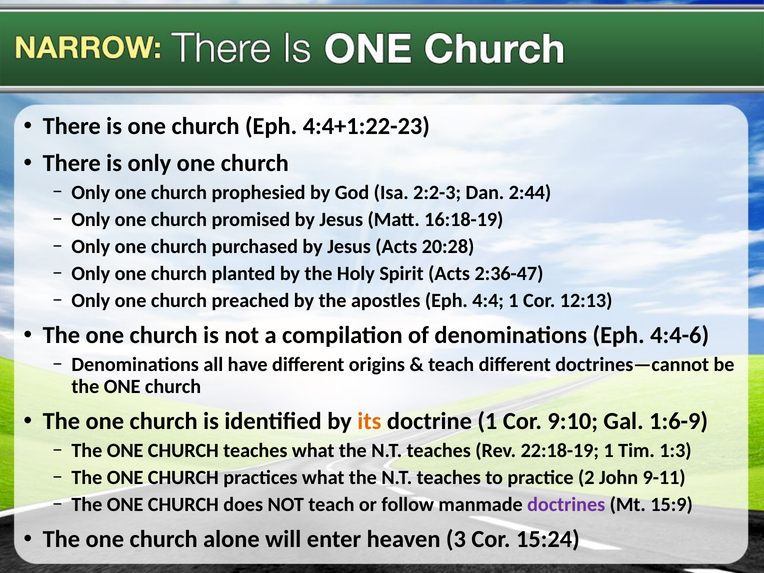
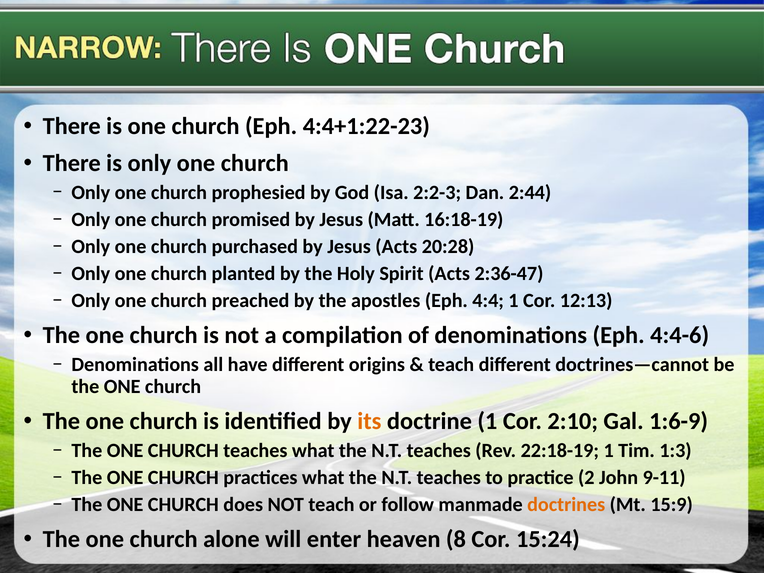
9:10: 9:10 -> 2:10 (573, 421)
doctrines colour: purple -> orange (566, 505)
3: 3 -> 8 (456, 539)
